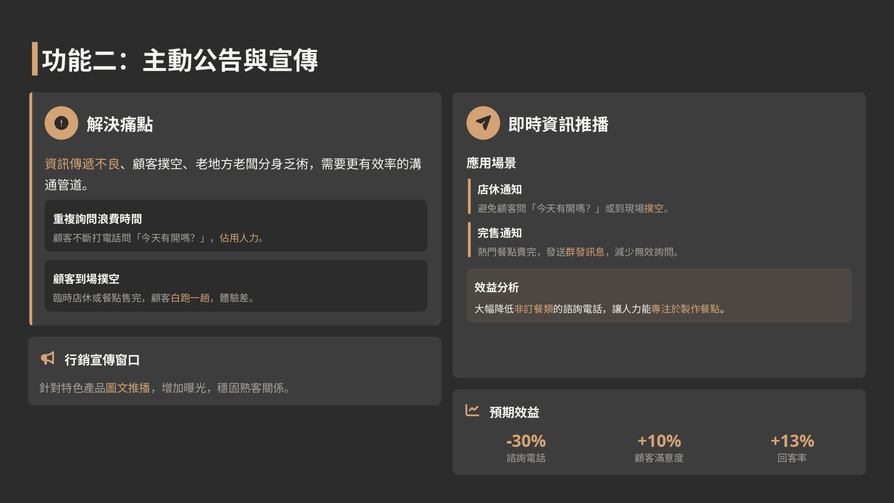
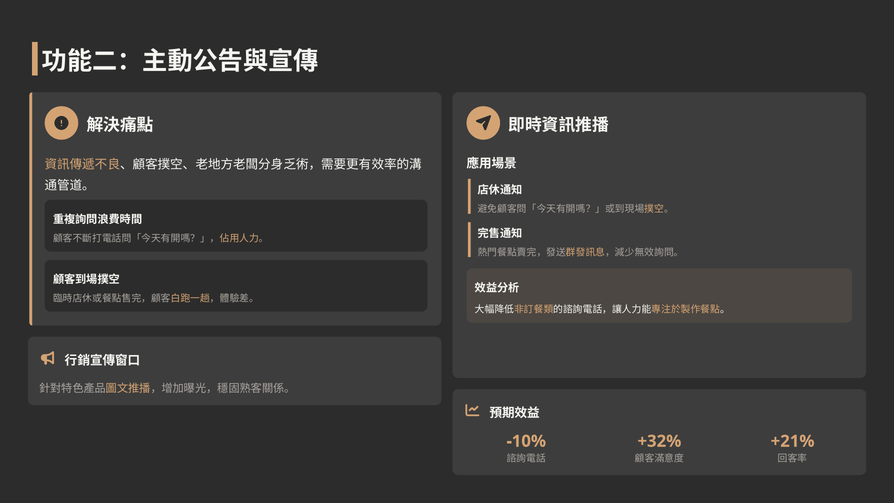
-30%: -30% -> -10% (526, 441)
+10%: +10% -> +32% (659, 441)
+13%: +13% -> +21% (793, 441)
